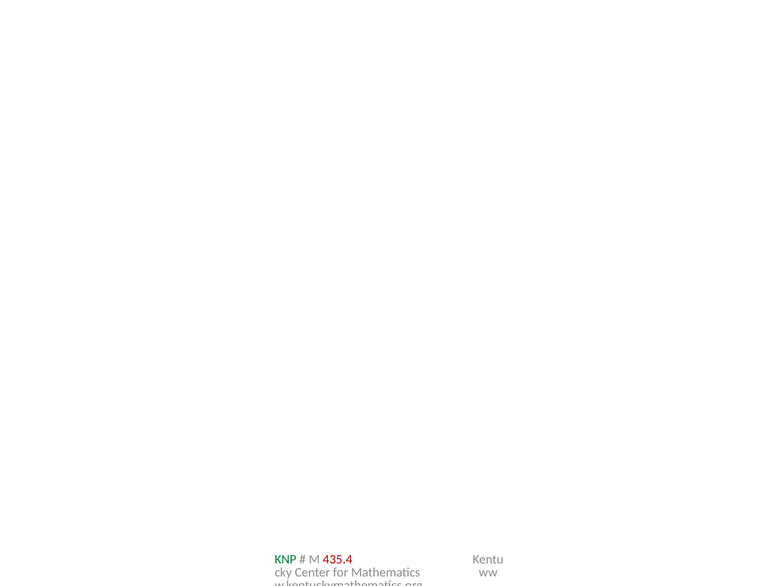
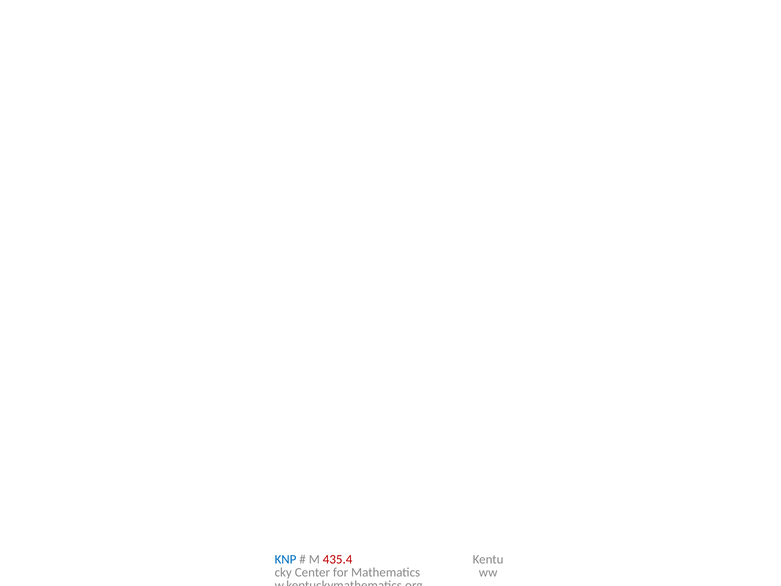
KNP colour: green -> blue (286, 559)
